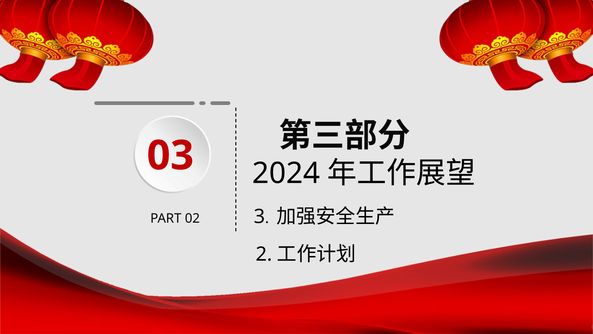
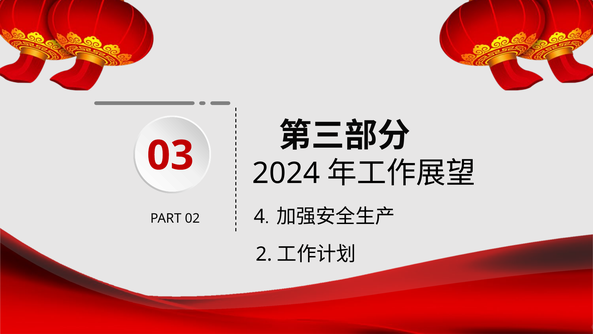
3: 3 -> 4 (259, 216)
